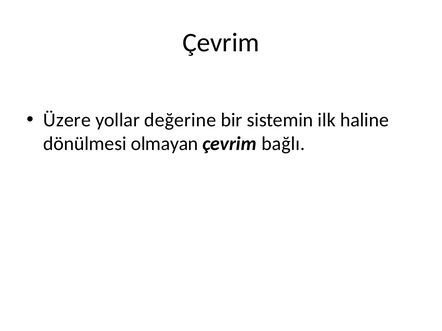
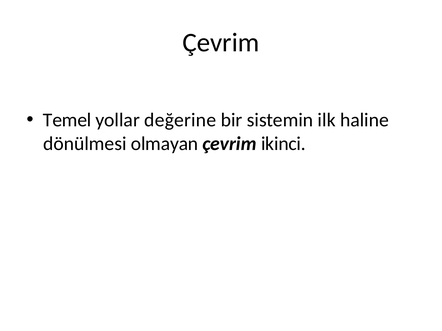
Üzere: Üzere -> Temel (67, 120)
bağlı: bağlı -> ikinci (283, 144)
